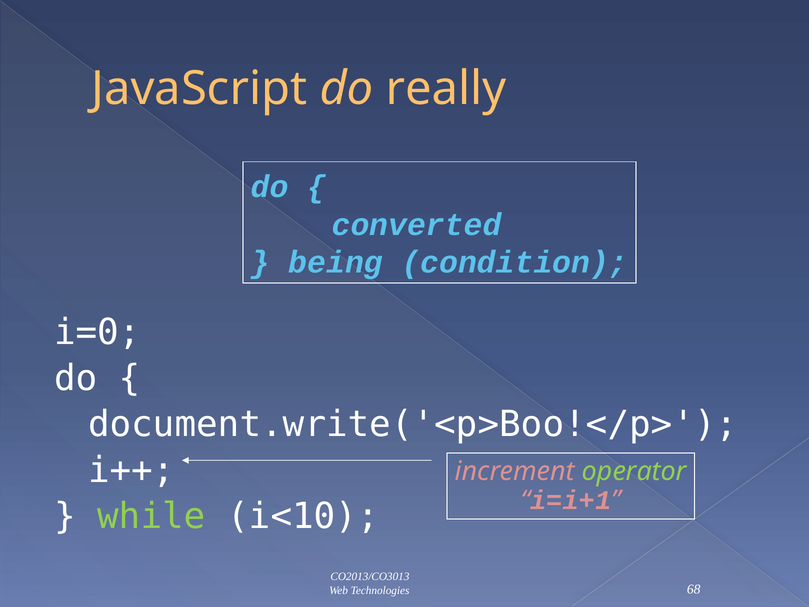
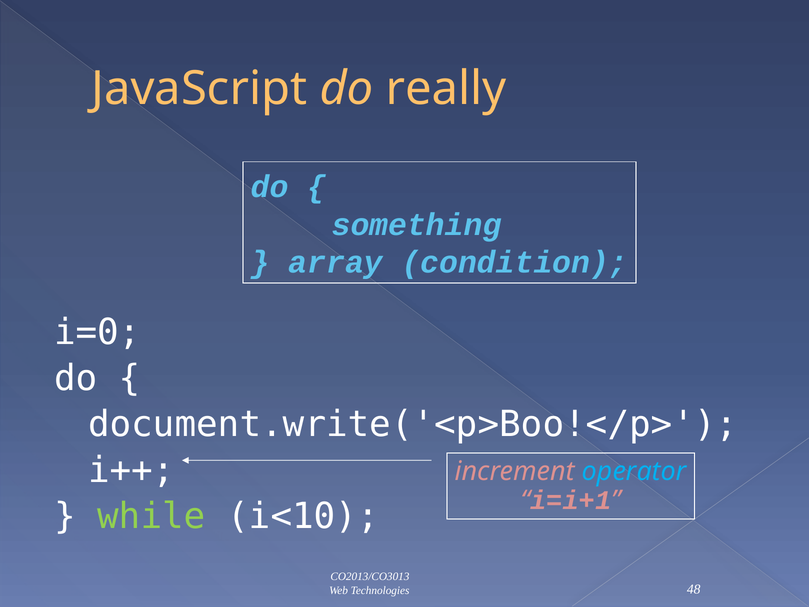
converted: converted -> something (417, 225)
being: being -> array (336, 262)
operator colour: light green -> light blue (634, 471)
68: 68 -> 48 (694, 589)
